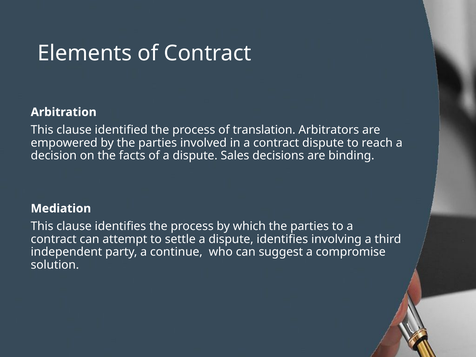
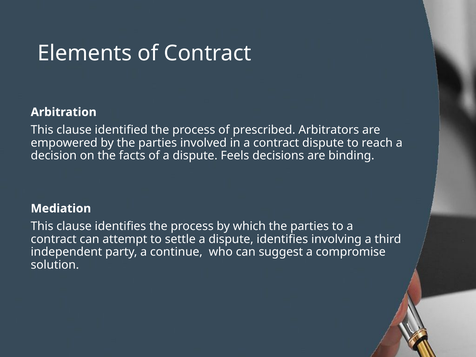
translation: translation -> prescribed (264, 130)
Sales: Sales -> Feels (235, 156)
